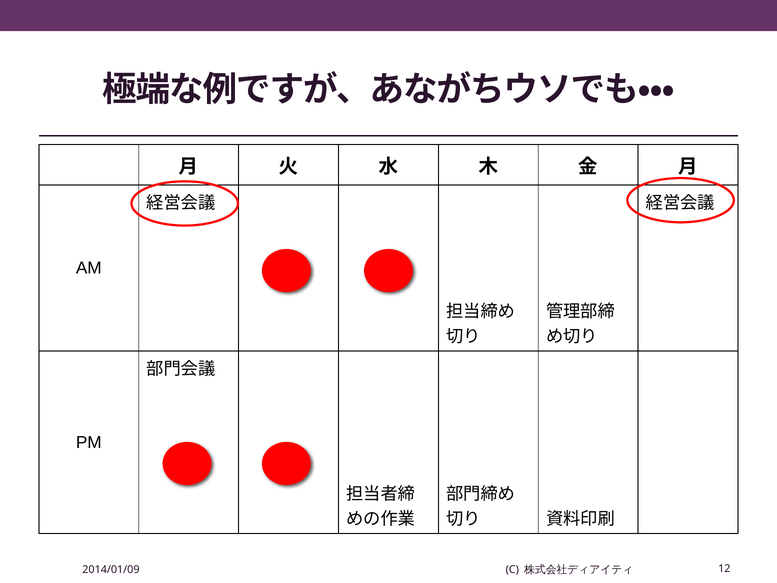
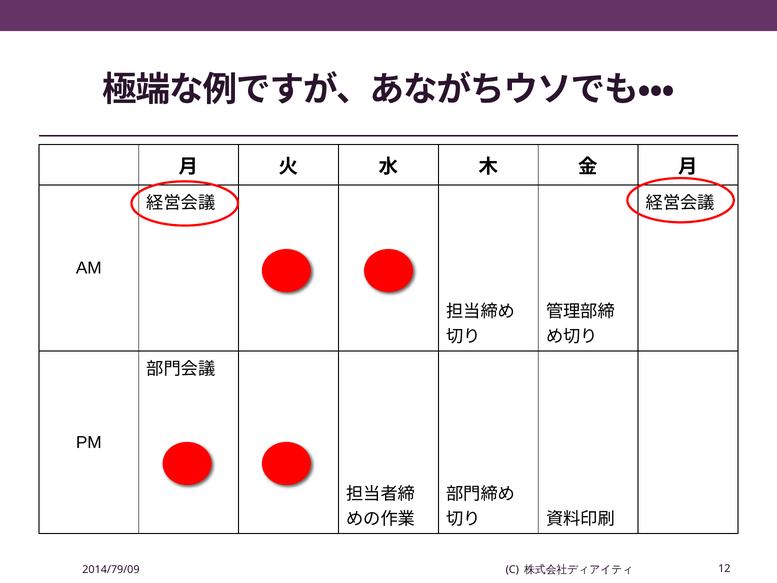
2014/01/09: 2014/01/09 -> 2014/79/09 (111, 569)
